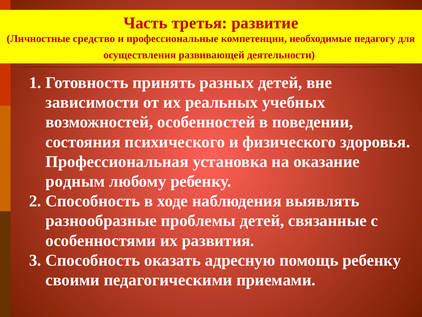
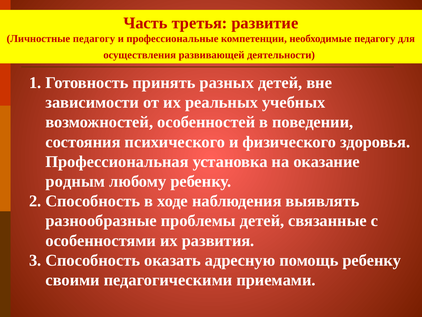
Личностные средство: средство -> педагогу (94, 39)
